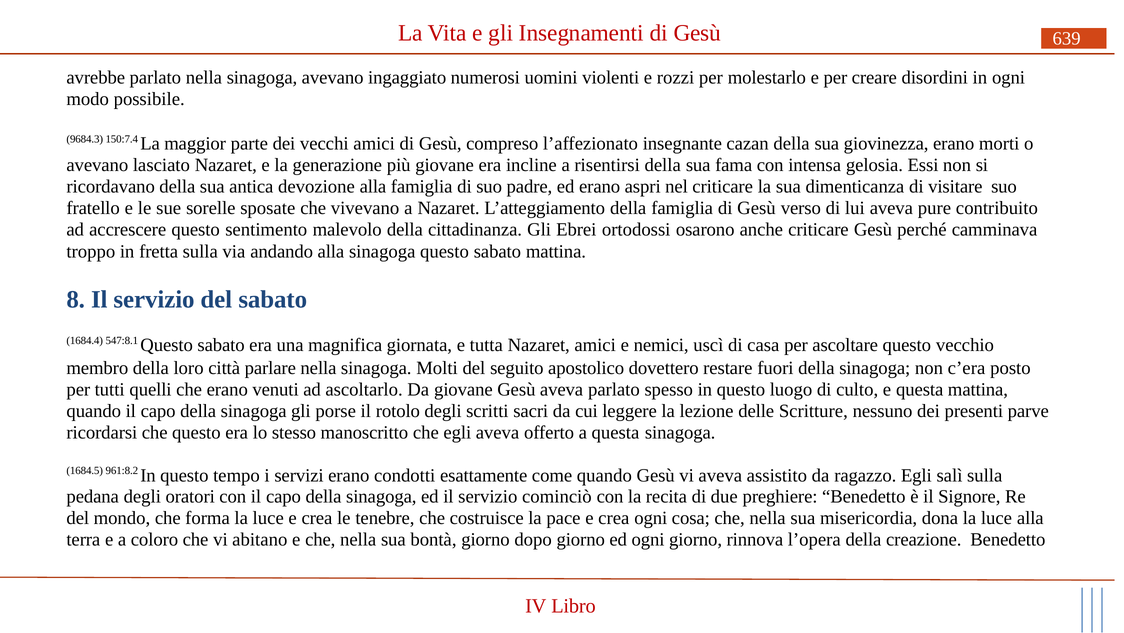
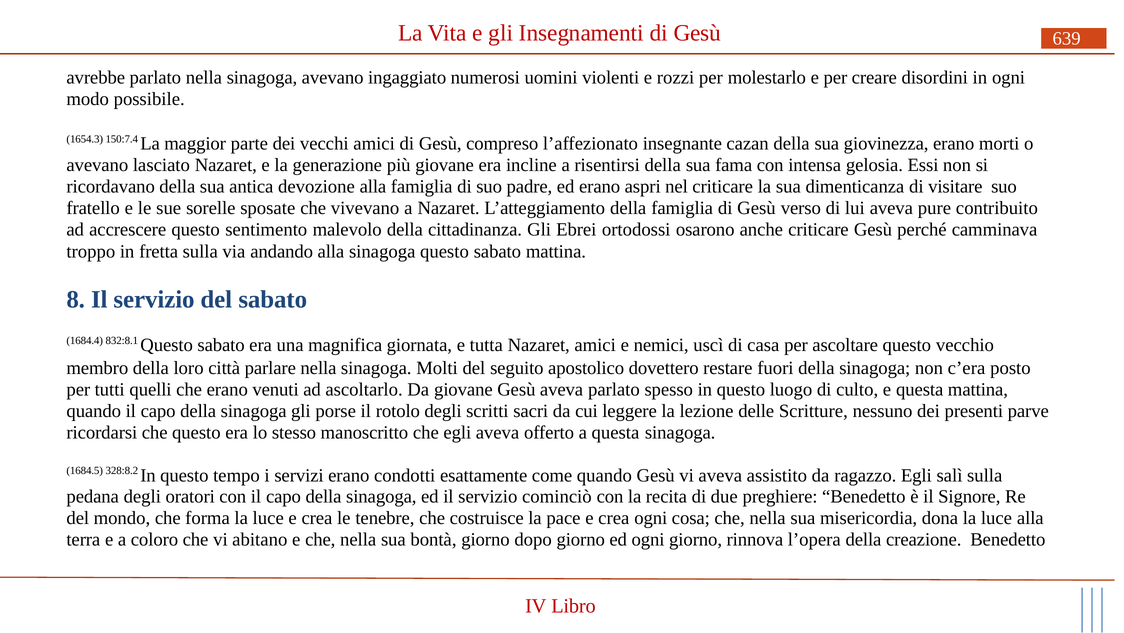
9684.3: 9684.3 -> 1654.3 (85, 139)
547:8.1: 547:8.1 -> 832:8.1 (122, 341)
961:8.2: 961:8.2 -> 328:8.2 (122, 471)
